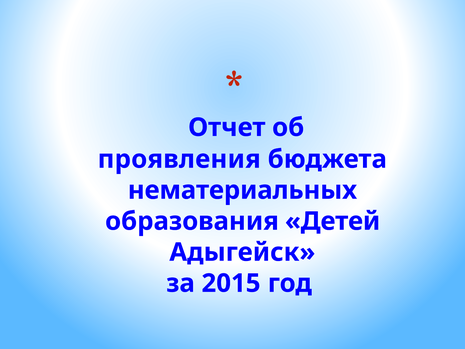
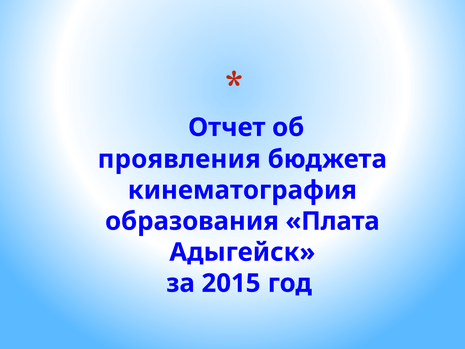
нематериальных: нематериальных -> кинематография (242, 190)
Детей: Детей -> Плата (333, 221)
